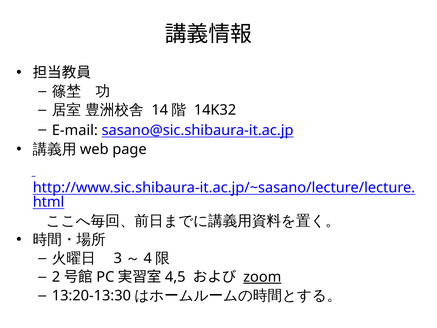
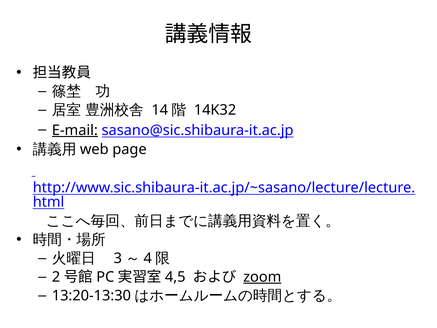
E-mail underline: none -> present (75, 130)
